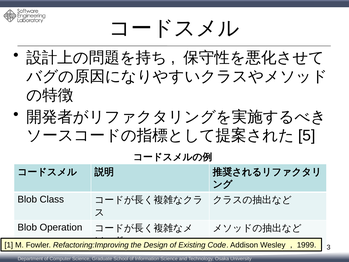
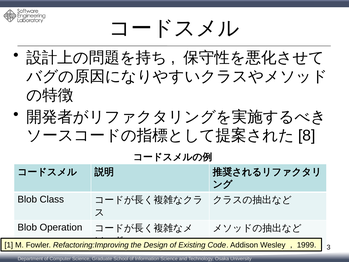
5: 5 -> 8 (307, 135)
